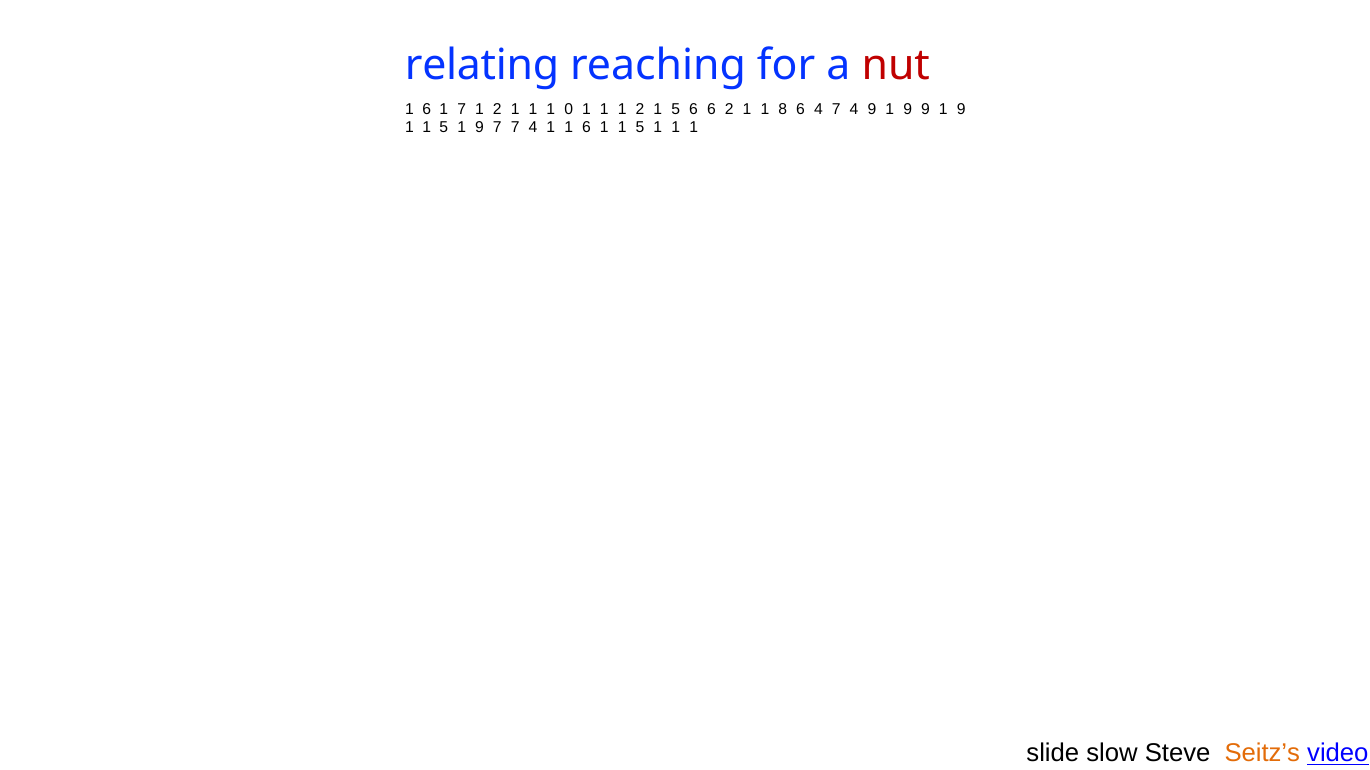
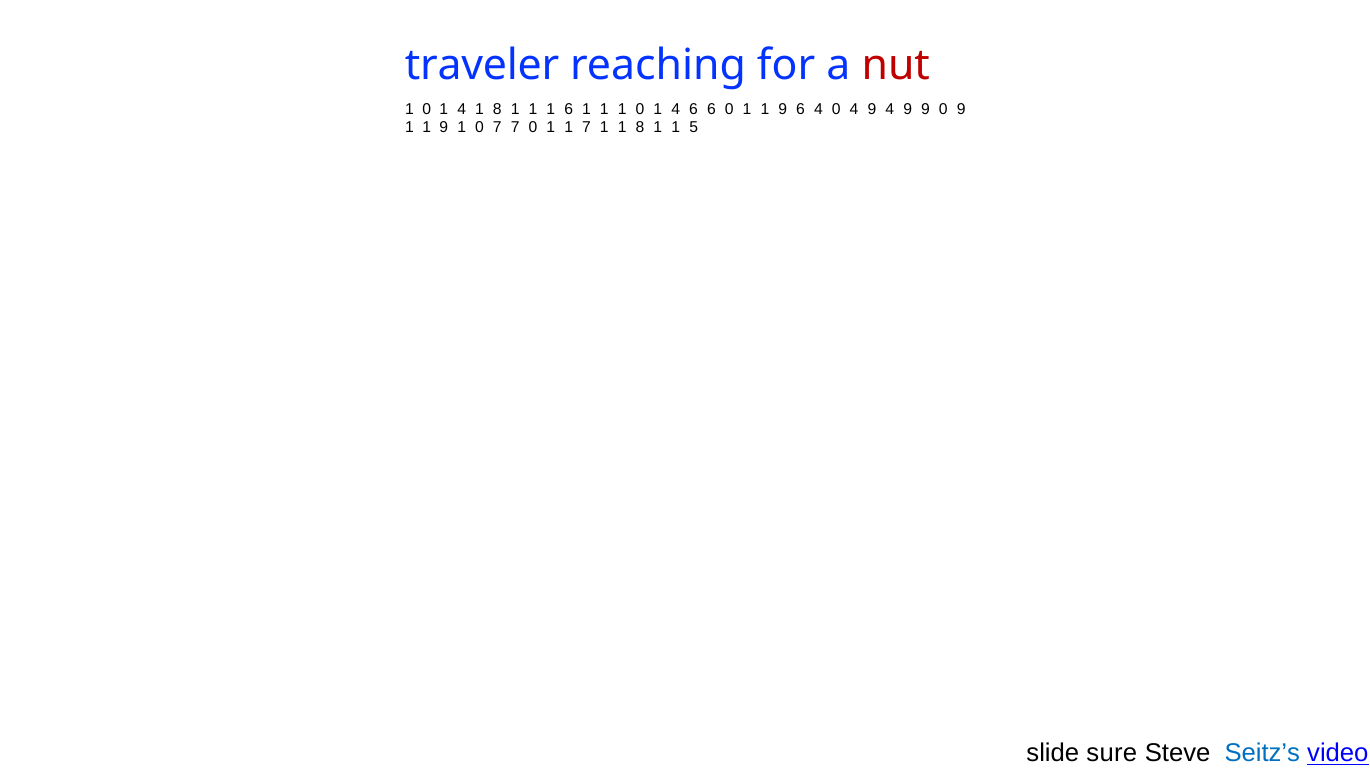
relating: relating -> traveler (482, 65)
6: 6 -> 0 (427, 110)
7: 7 -> 4 (462, 110)
2: 2 -> 8 (497, 110)
1 0: 0 -> 6 (569, 110)
1 1 2: 2 -> 0 (640, 110)
5: 5 -> 4 (676, 110)
6 2: 2 -> 0 (729, 110)
8: 8 -> 9 (783, 110)
4 7: 7 -> 0 (836, 110)
4 9 1: 1 -> 4 (890, 110)
9 9 1: 1 -> 0 (943, 110)
5: 5 -> 9 (444, 128)
9: 9 -> 0 (479, 128)
7 7 4: 4 -> 0 (533, 128)
1 1 6: 6 -> 7 (587, 128)
5: 5 -> 8 (640, 128)
1: 1 -> 5 (694, 128)
slow: slow -> sure (1112, 754)
Seitz’s colour: orange -> blue (1262, 754)
